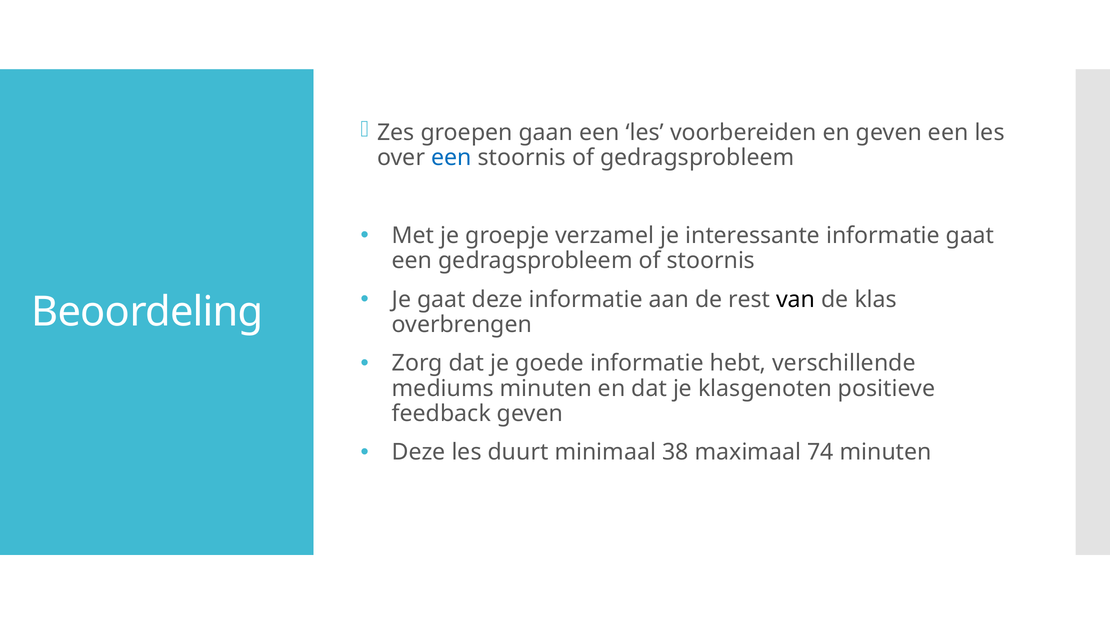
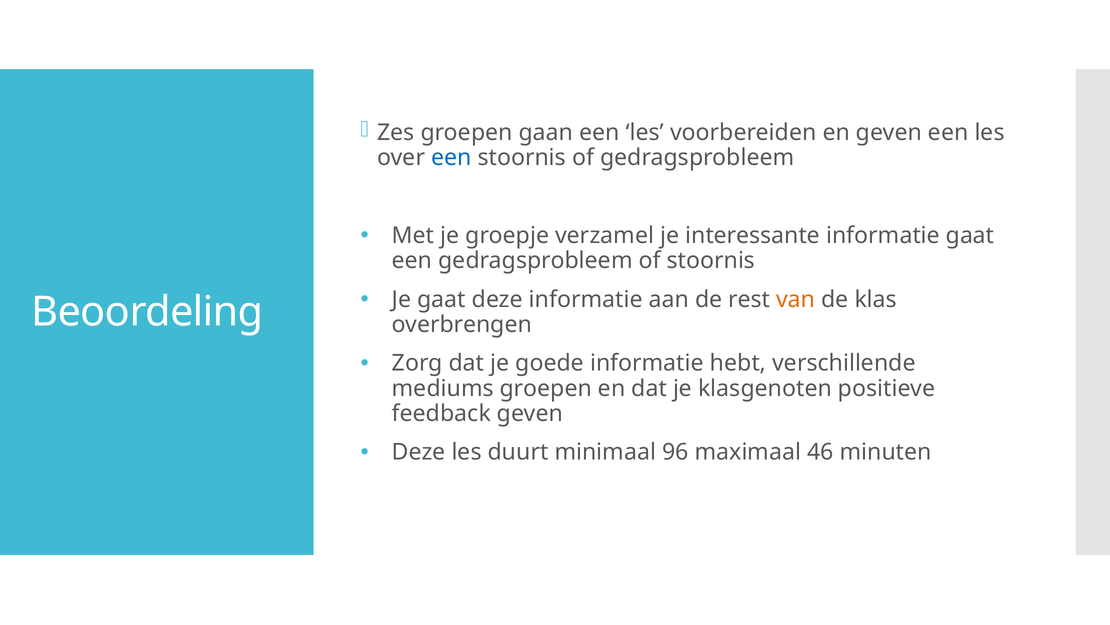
van colour: black -> orange (796, 299)
mediums minuten: minuten -> groepen (546, 388)
38: 38 -> 96 (675, 452)
74: 74 -> 46 (820, 452)
